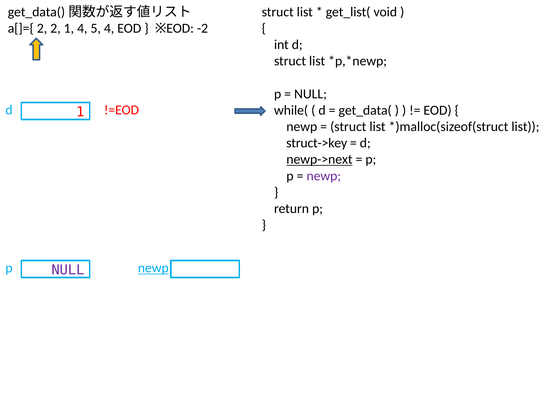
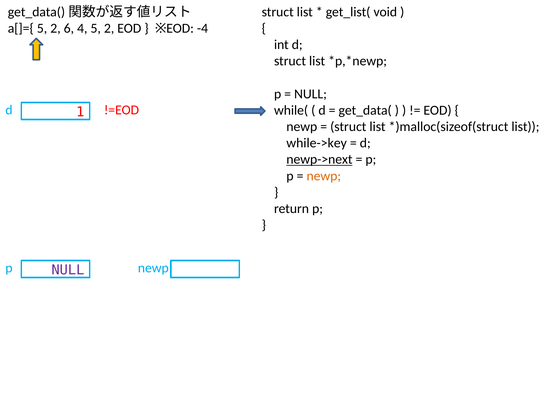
a[]={ 2: 2 -> 5 (42, 28)
2 1: 1 -> 6 (69, 28)
4 5 4: 4 -> 2 (109, 28)
-2: -2 -> -4 (202, 28)
struct->key: struct->key -> while->key (317, 143)
newp colour: purple -> orange (324, 176)
newp underline: present -> none (153, 268)
